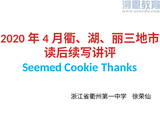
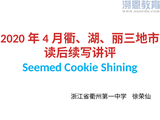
Thanks: Thanks -> Shining (119, 67)
